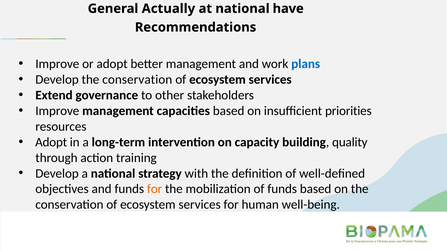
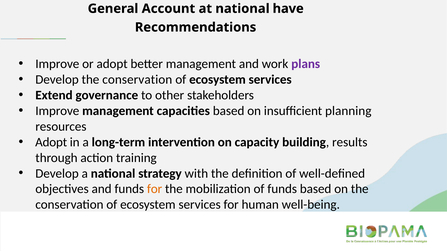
Actually: Actually -> Account (168, 9)
plans colour: blue -> purple (306, 64)
priorities: priorities -> planning (348, 111)
quality: quality -> results (350, 142)
